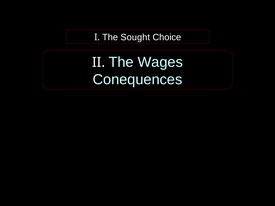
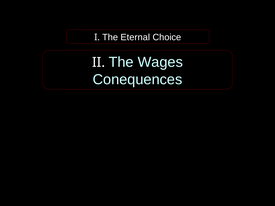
Sought: Sought -> Eternal (135, 37)
